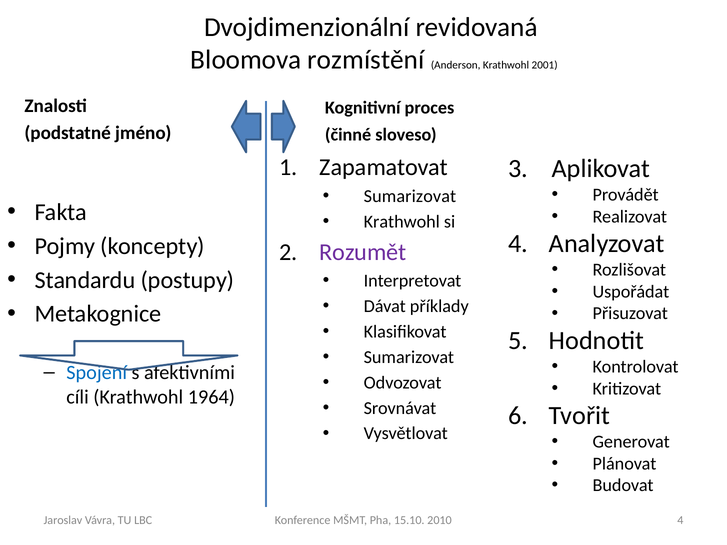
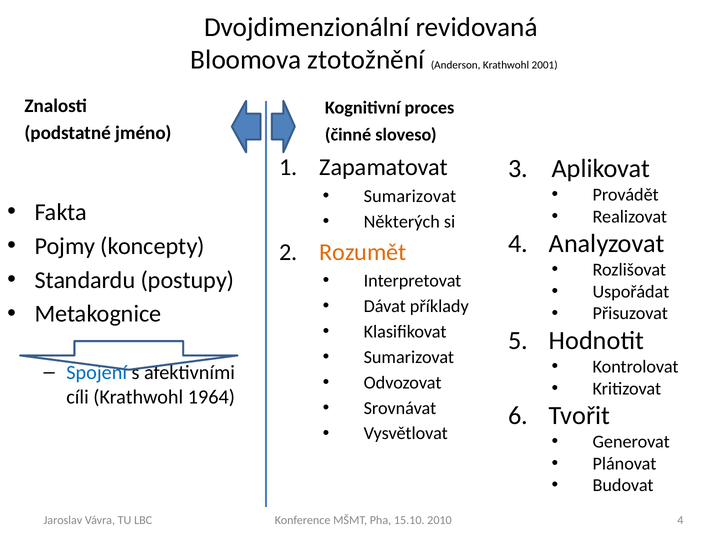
rozmístění: rozmístění -> ztotožnění (366, 60)
Krathwohl: Krathwohl -> Některých (402, 222)
Rozumět colour: purple -> orange (363, 252)
